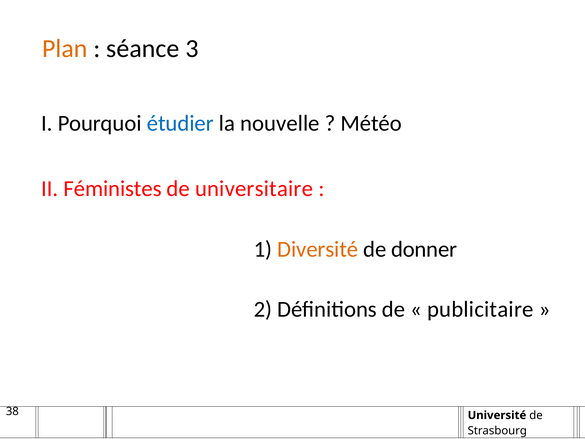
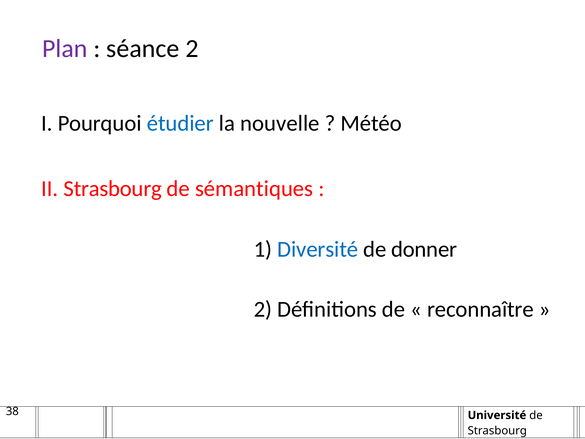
Plan colour: orange -> purple (65, 49)
séance 3: 3 -> 2 (192, 49)
II Féministes: Féministes -> Strasbourg (113, 189)
universitaire: universitaire -> sémantiques (254, 189)
Diversité colour: orange -> blue (318, 249)
publicitaire: publicitaire -> reconnaître (480, 309)
